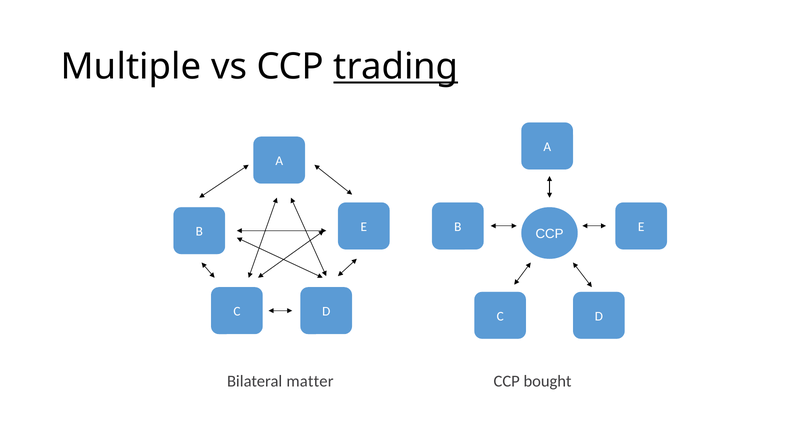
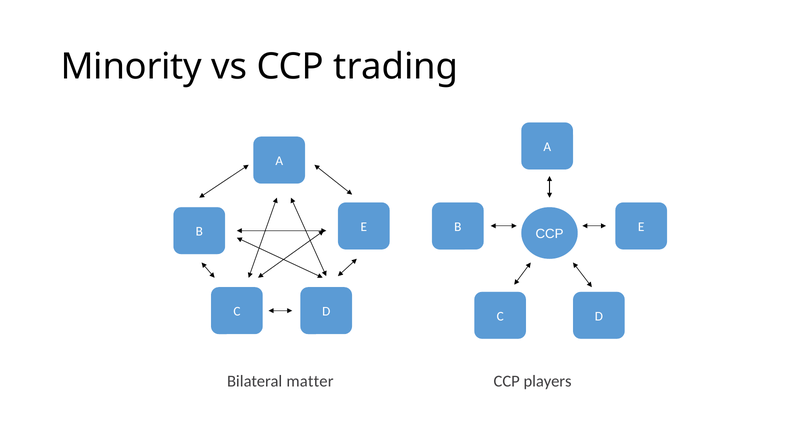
Multiple: Multiple -> Minority (131, 67)
trading underline: present -> none (396, 67)
bought: bought -> players (548, 381)
